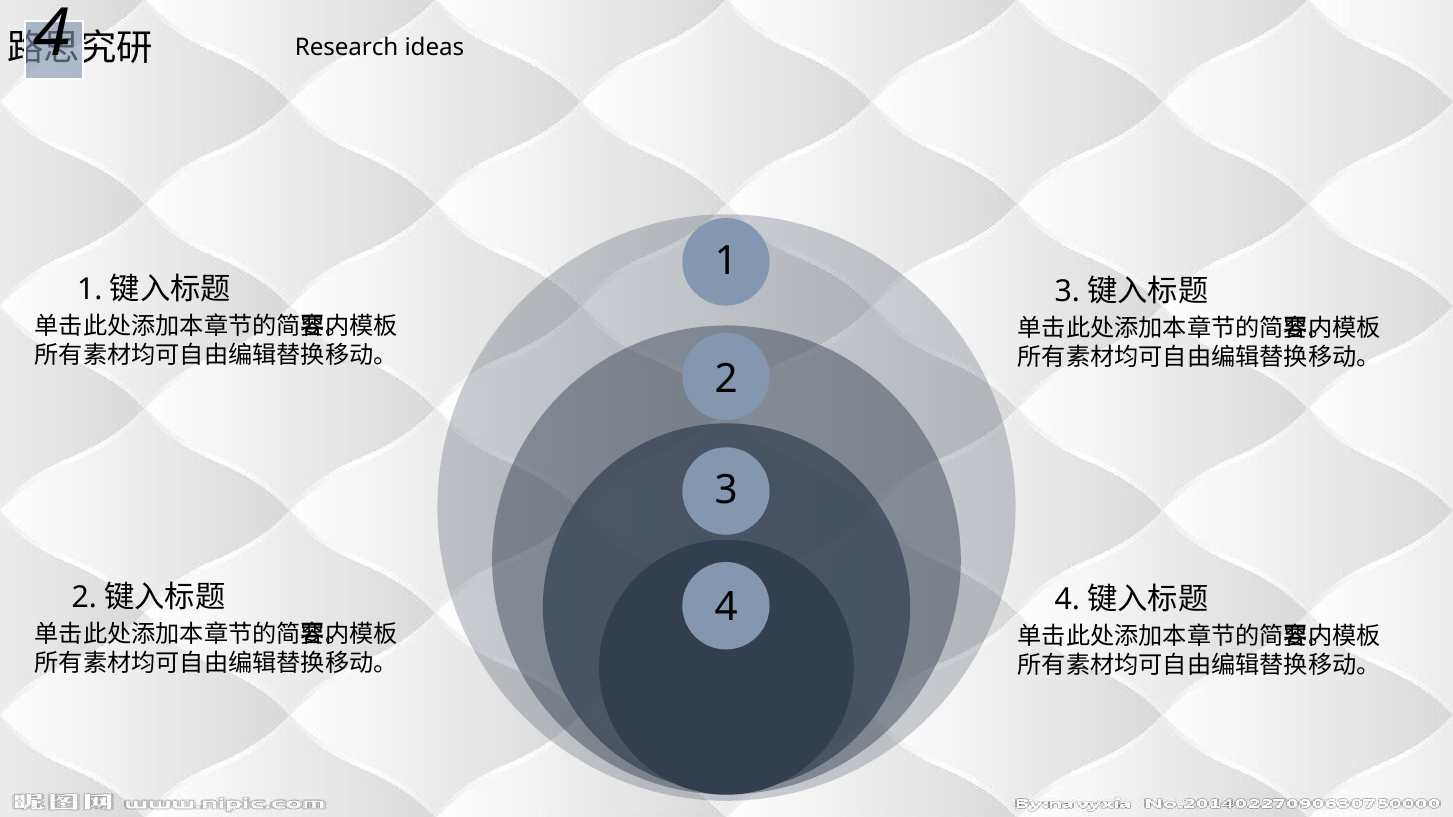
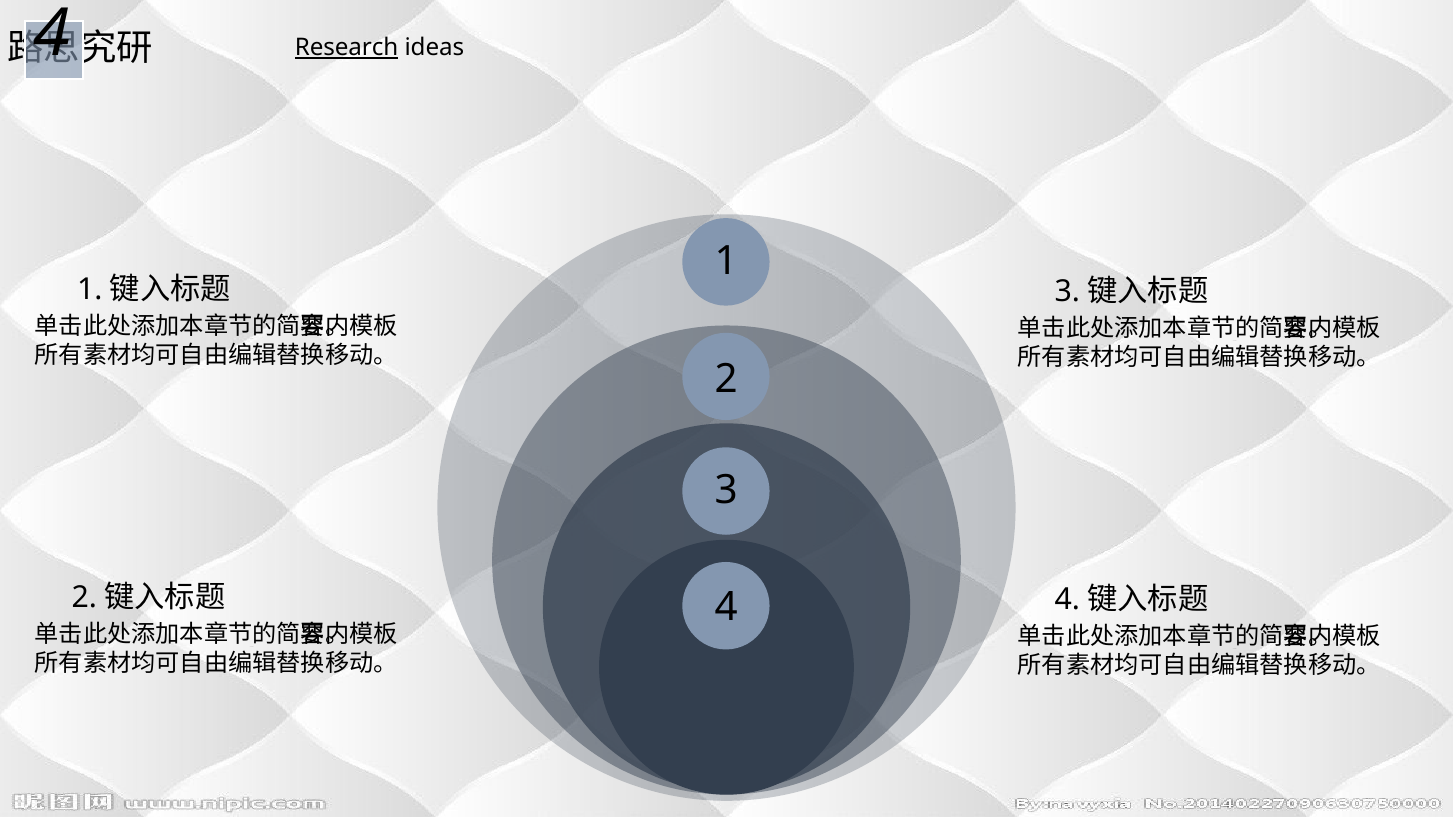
Research underline: none -> present (347, 48)
